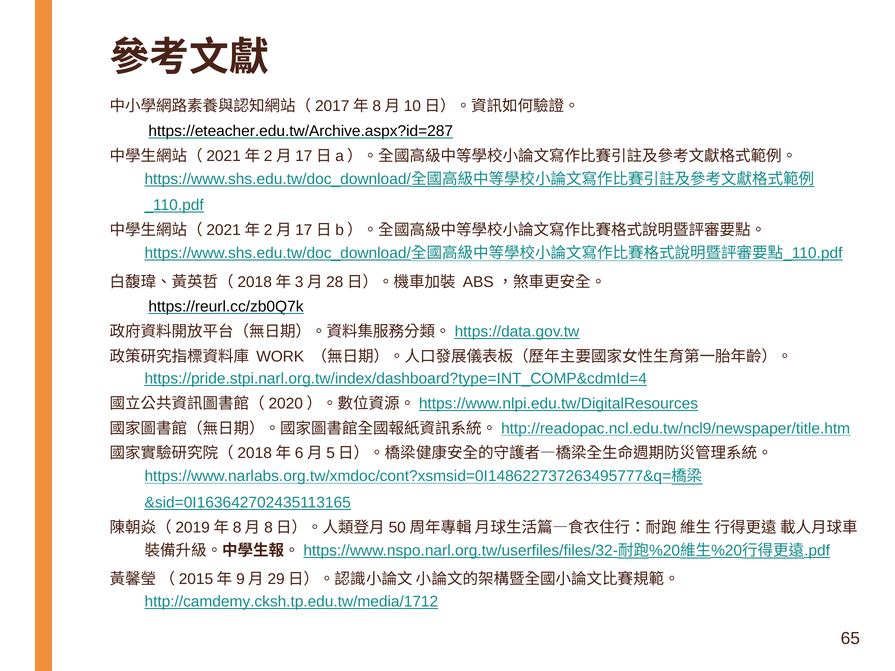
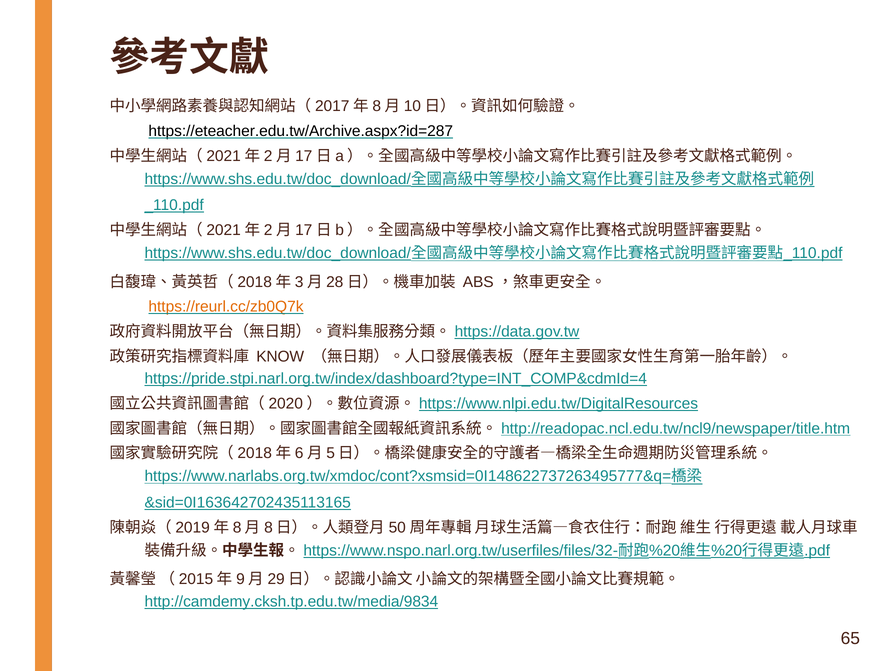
https://reurl.cc/zb0Q7k colour: black -> orange (226, 307)
WORK: WORK -> KNOW (280, 357)
http://camdemy.cksh.tp.edu.tw/media/1712: http://camdemy.cksh.tp.edu.tw/media/1712 -> http://camdemy.cksh.tp.edu.tw/media/9834 (291, 602)
